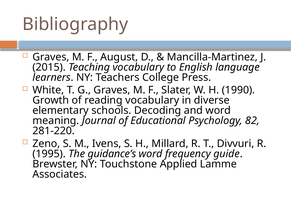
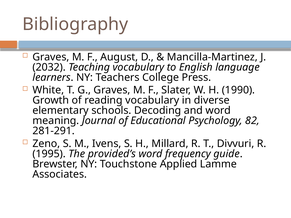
2015: 2015 -> 2032 (49, 67)
281-220: 281-220 -> 281-291 (54, 131)
guidance’s: guidance’s -> provided’s (112, 154)
